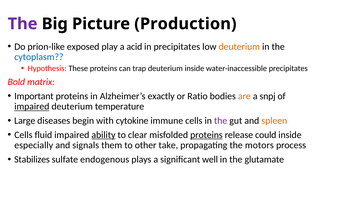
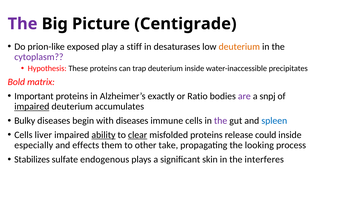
Production: Production -> Centigrade (185, 24)
acid: acid -> stiff (134, 47)
in precipitates: precipitates -> desaturases (177, 47)
cytoplasm colour: blue -> purple (39, 57)
are colour: orange -> purple (244, 96)
temperature: temperature -> accumulates (120, 106)
Large: Large -> Bulky (25, 121)
with cytokine: cytokine -> diseases (132, 121)
spleen colour: orange -> blue (274, 121)
fluid: fluid -> liver (43, 135)
clear underline: none -> present (138, 135)
proteins underline: present -> none (206, 135)
signals: signals -> effects (86, 145)
motors: motors -> looking (259, 145)
well: well -> skin (210, 159)
glutamate: glutamate -> interferes (264, 159)
